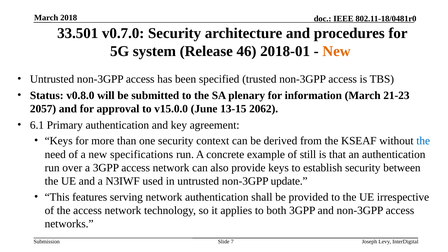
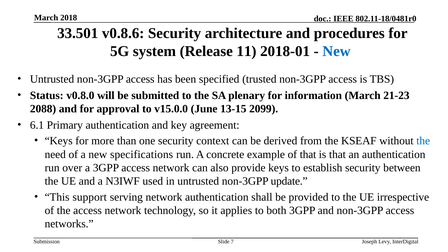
v0.7.0: v0.7.0 -> v0.8.6 (123, 33)
46: 46 -> 11 (247, 51)
New colour: orange -> blue (337, 51)
2057: 2057 -> 2088 (43, 109)
2062: 2062 -> 2099 (264, 109)
of still: still -> that (308, 154)
features: features -> support (90, 197)
